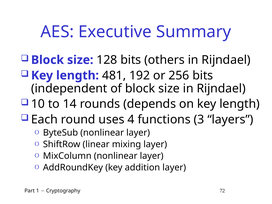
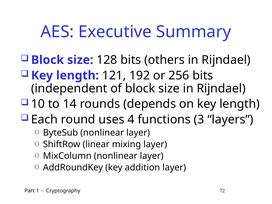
481: 481 -> 121 (114, 75)
